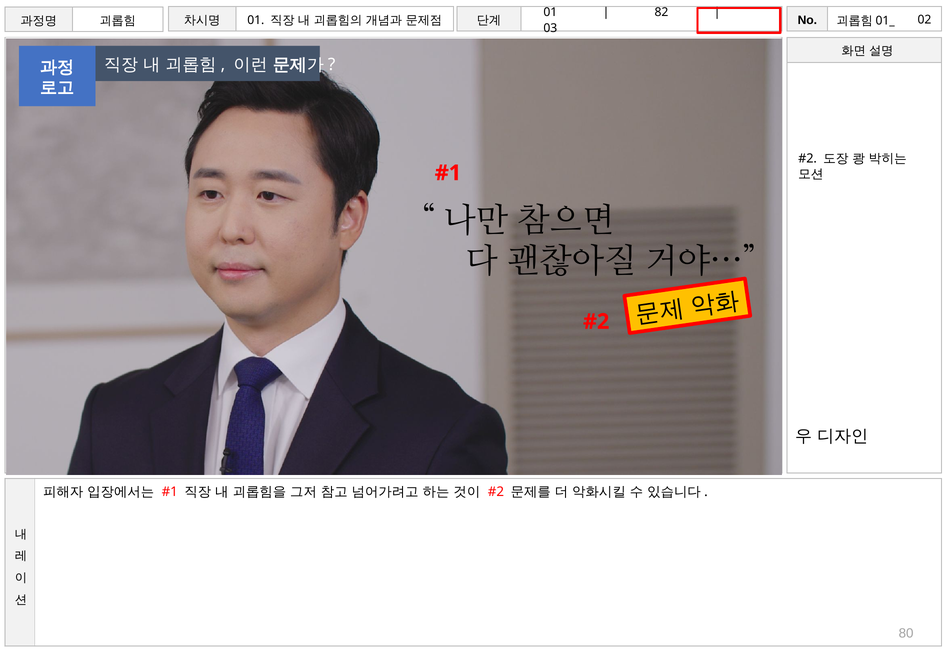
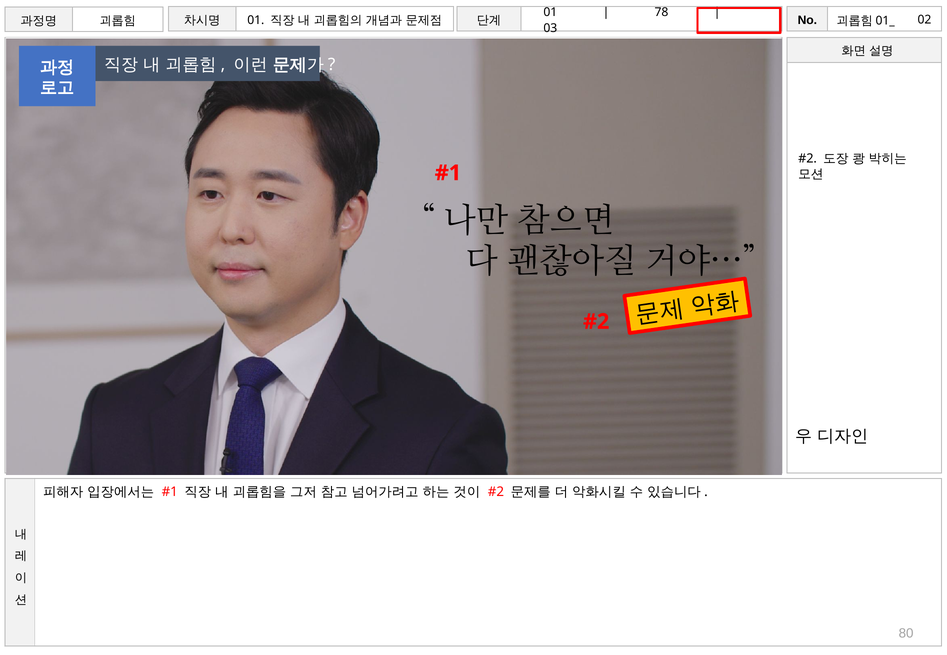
82: 82 -> 78 (661, 12)
